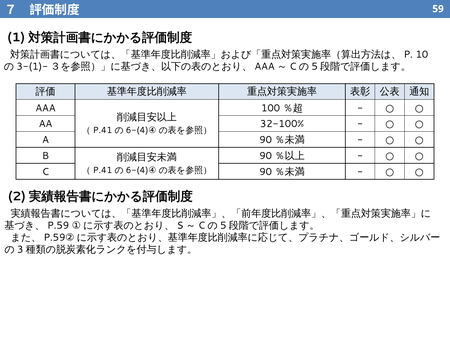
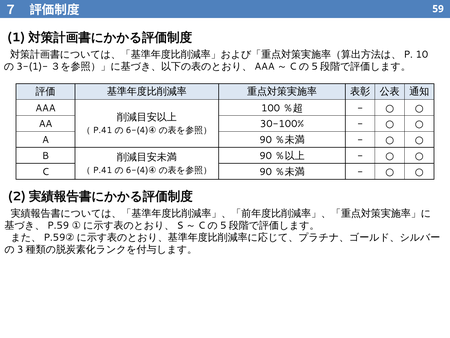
32-100%: 32-100% -> 30-100% (282, 124)
